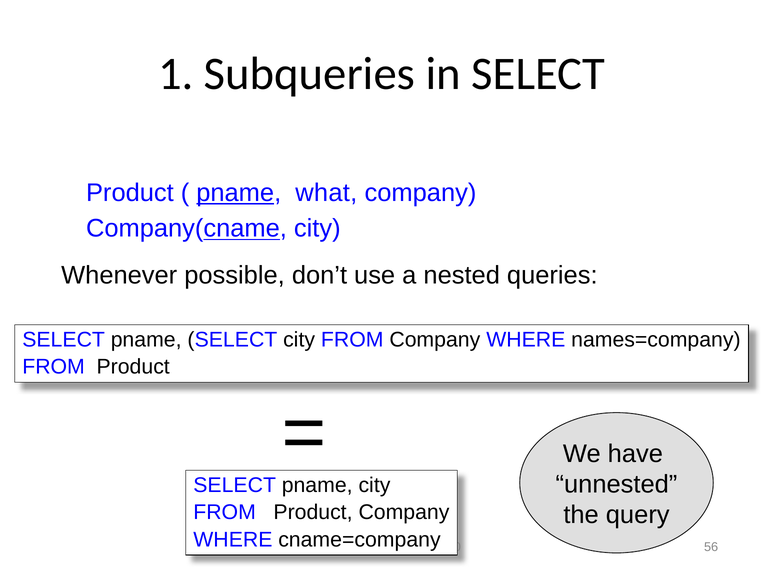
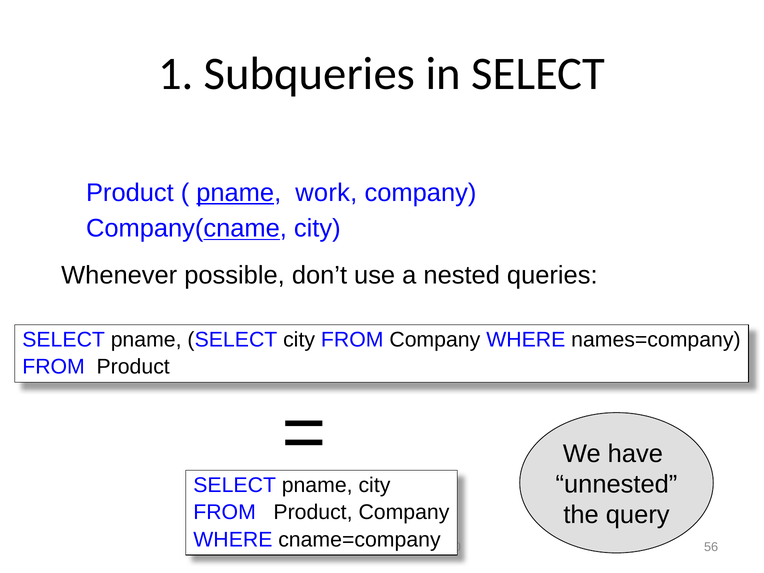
what: what -> work (326, 193)
